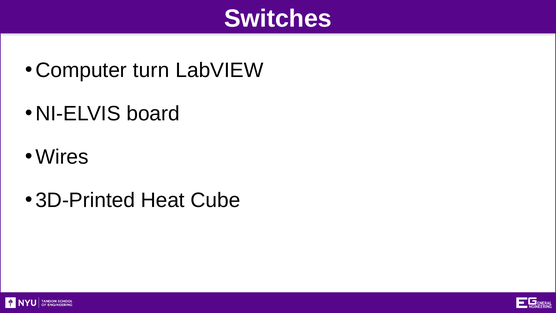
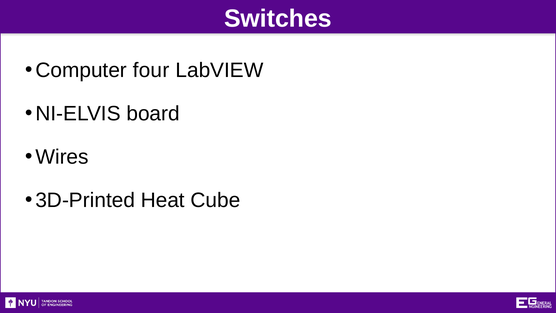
turn: turn -> four (151, 70)
